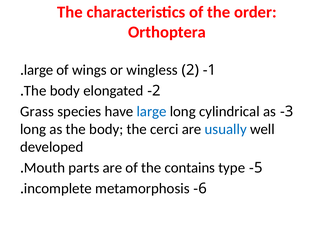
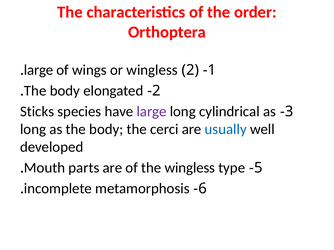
Grass: Grass -> Sticks (37, 112)
large colour: blue -> purple (152, 112)
the contains: contains -> wingless (190, 168)
